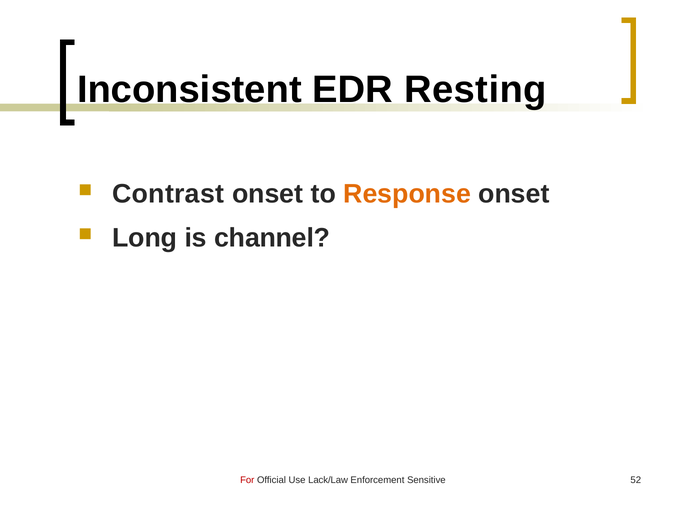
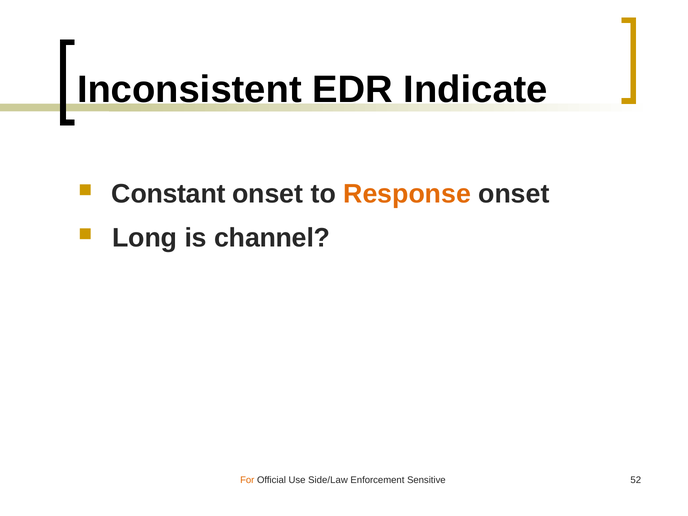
Resting: Resting -> Indicate (476, 90)
Contrast: Contrast -> Constant (168, 194)
For colour: red -> orange (247, 480)
Lack/Law: Lack/Law -> Side/Law (328, 480)
